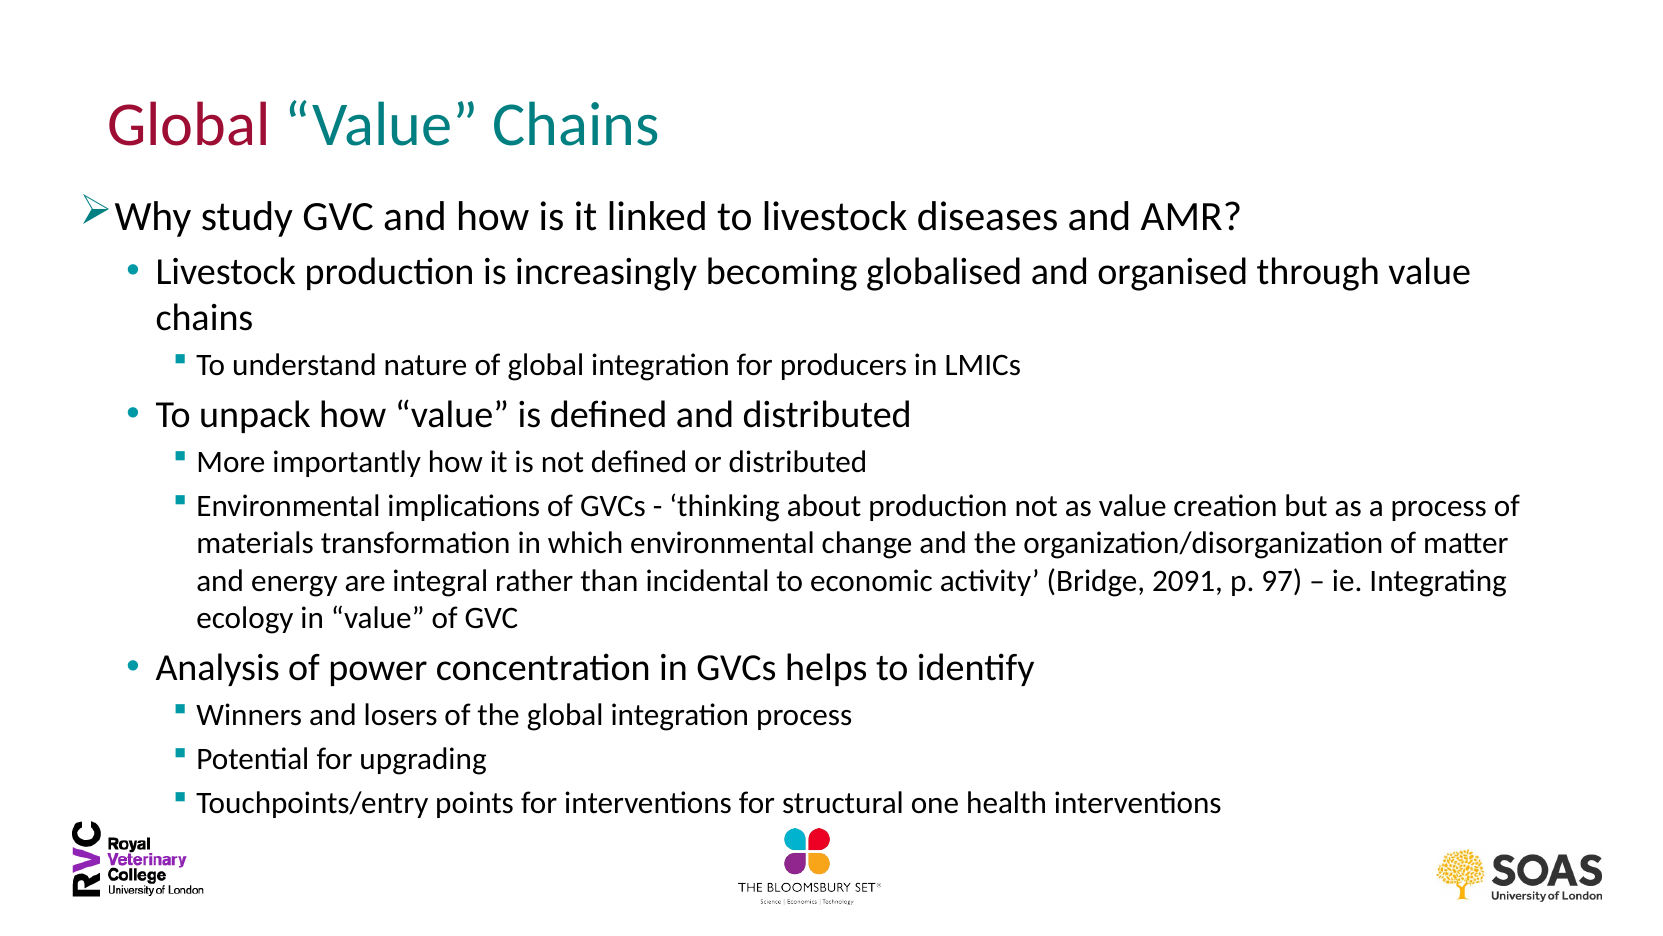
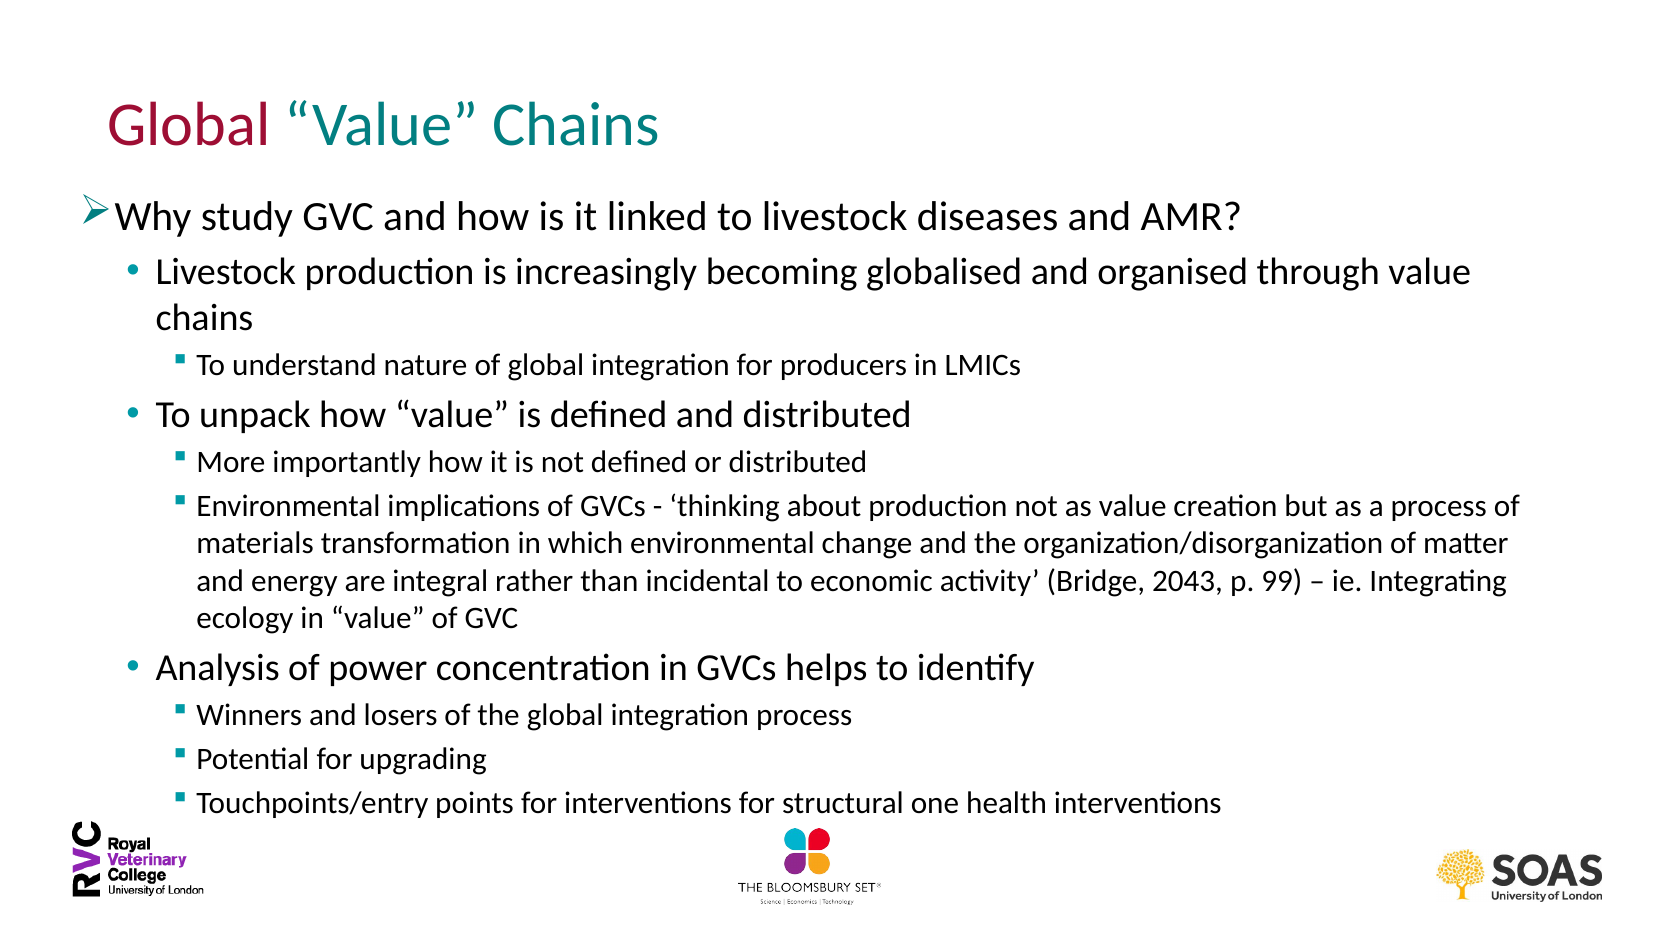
2091: 2091 -> 2043 (1188, 581)
97: 97 -> 99 (1282, 581)
